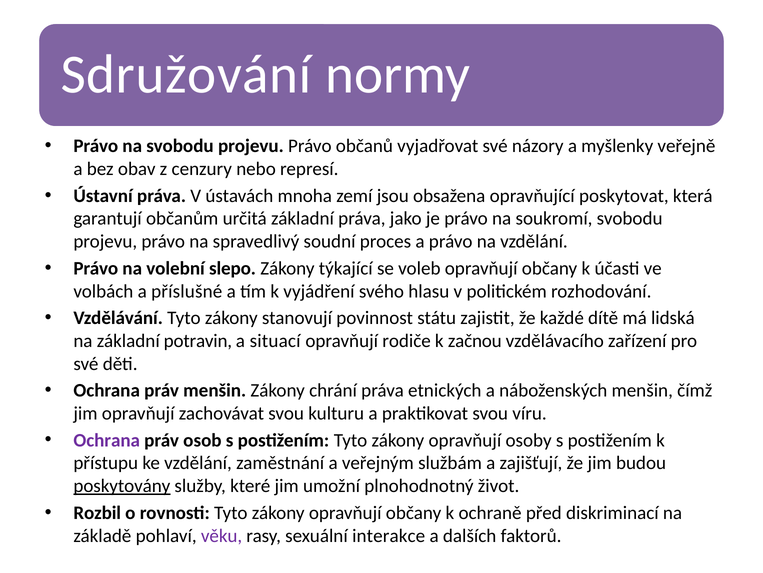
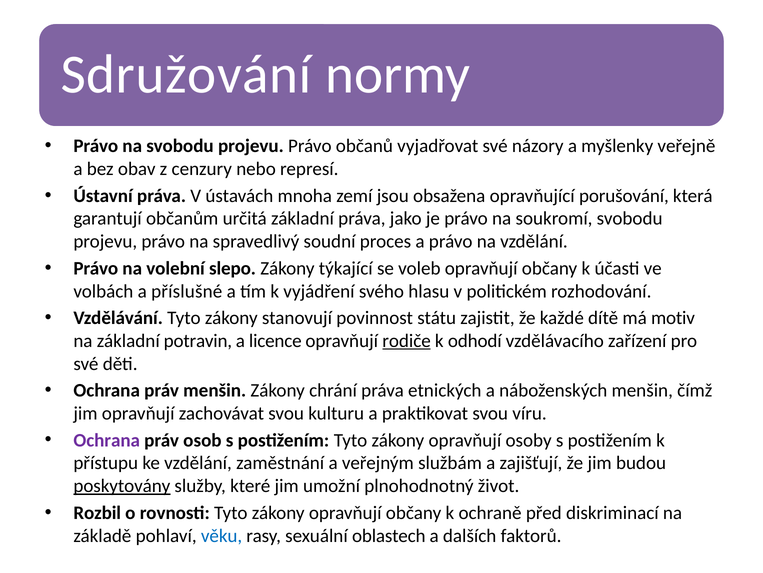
poskytovat: poskytovat -> porušování (624, 195)
lidská: lidská -> motiv (673, 318)
situací: situací -> licence (275, 340)
rodiče underline: none -> present (407, 340)
začnou: začnou -> odhodí (475, 340)
věku colour: purple -> blue (222, 535)
interakce: interakce -> oblastech (389, 535)
